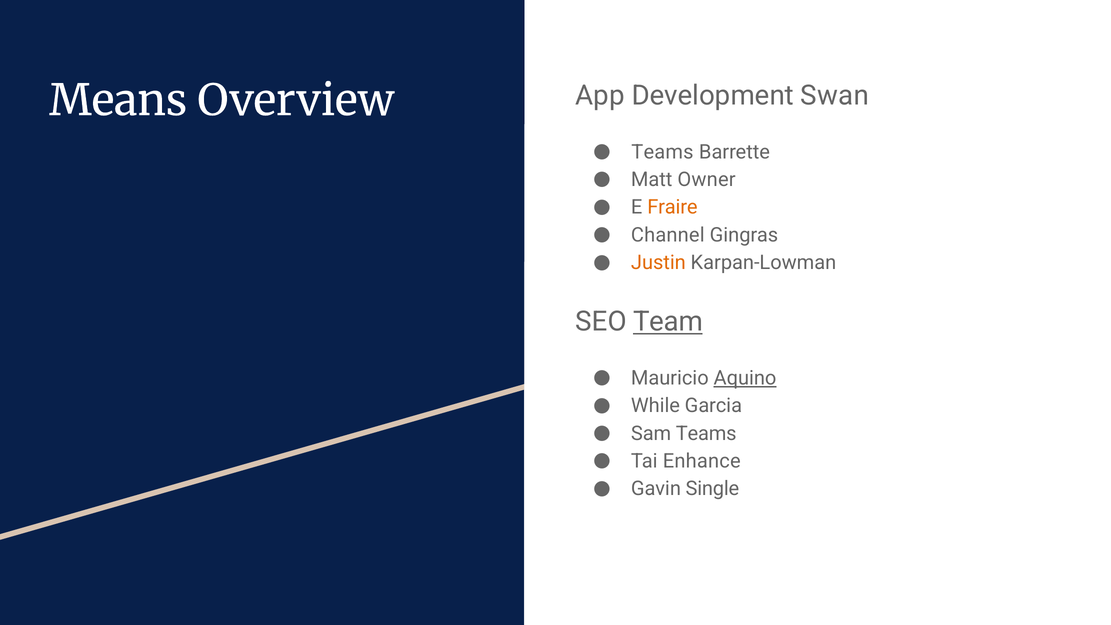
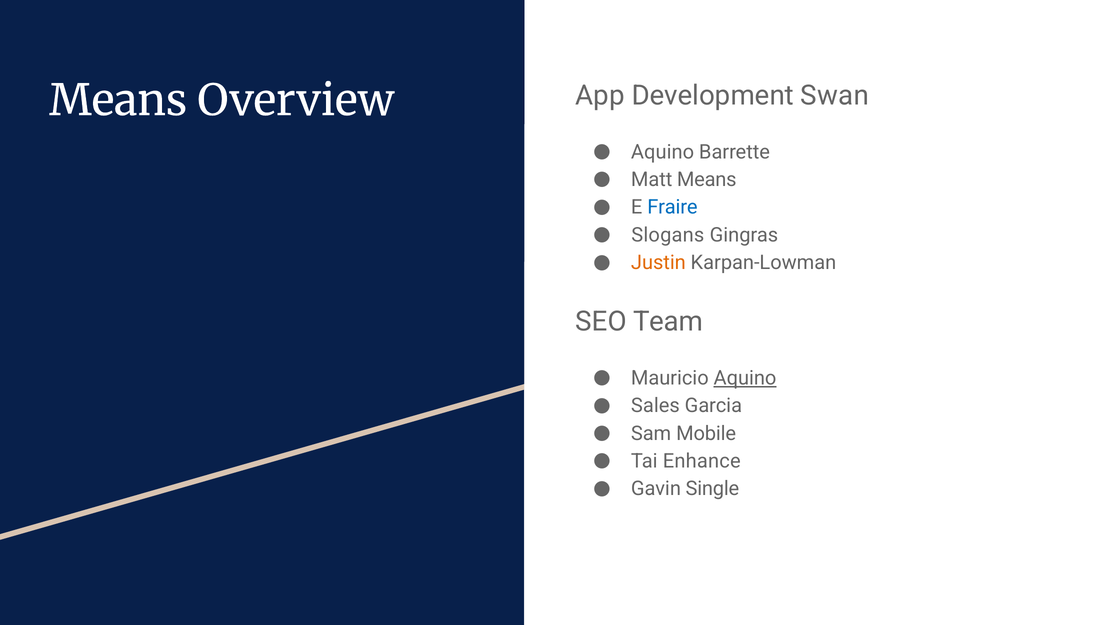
Teams: Teams -> Aquino (663, 152)
Matt Owner: Owner -> Means (707, 180)
Fraire colour: orange -> blue (672, 207)
Channel: Channel -> Slogans (668, 235)
Team underline: present -> none (668, 322)
While: While -> Sales (655, 406)
Sam Teams: Teams -> Mobile (706, 433)
